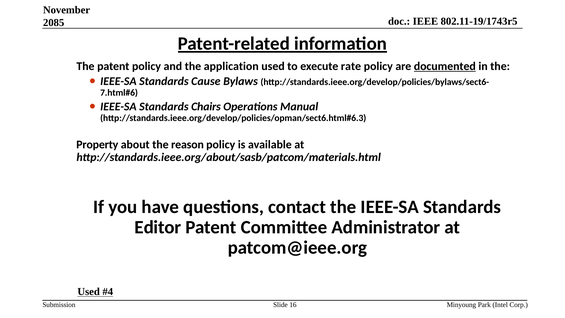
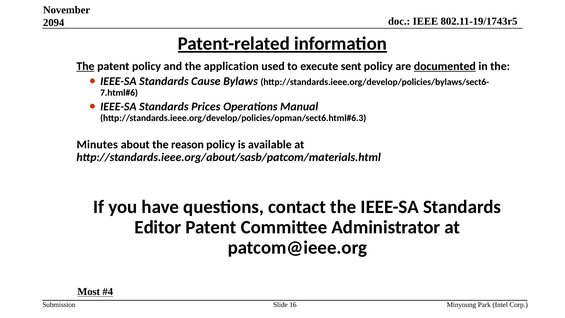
2085: 2085 -> 2094 (54, 23)
The underline: none -> present (85, 66)
rate: rate -> sent (351, 66)
Chairs: Chairs -> Prices (206, 107)
Property: Property -> Minutes (97, 144)
Used: Used -> Most (89, 292)
